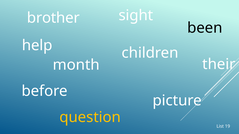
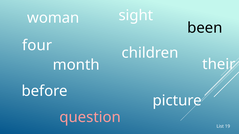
brother: brother -> woman (53, 18)
help: help -> four (37, 45)
question colour: yellow -> pink (90, 117)
